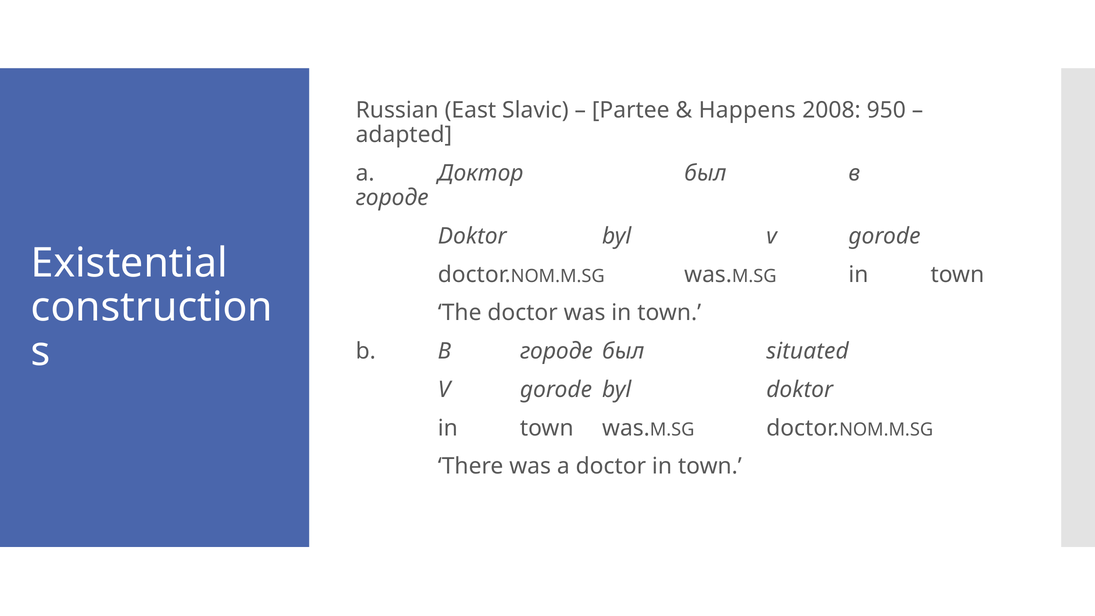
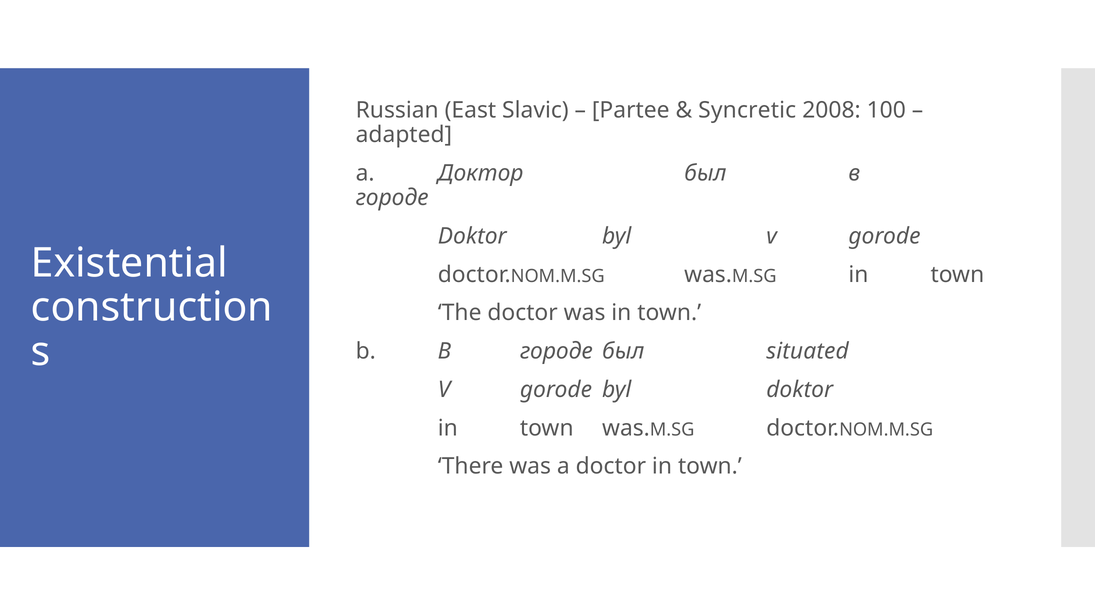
Happens: Happens -> Syncretic (747, 110)
950: 950 -> 100 (886, 110)
